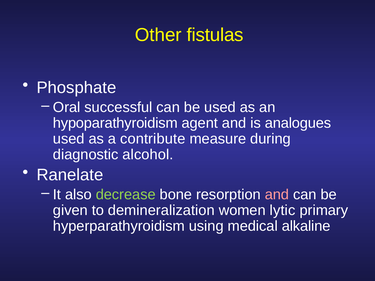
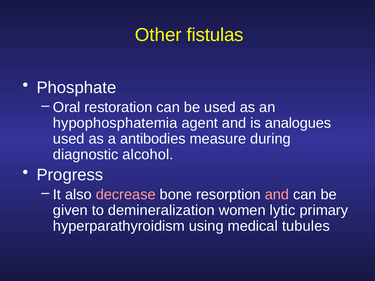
successful: successful -> restoration (118, 107)
hypoparathyroidism: hypoparathyroidism -> hypophosphatemia (115, 123)
contribute: contribute -> antibodies (153, 139)
Ranelate: Ranelate -> Progress (70, 175)
decrease colour: light green -> pink (126, 195)
alkaline: alkaline -> tubules (306, 226)
